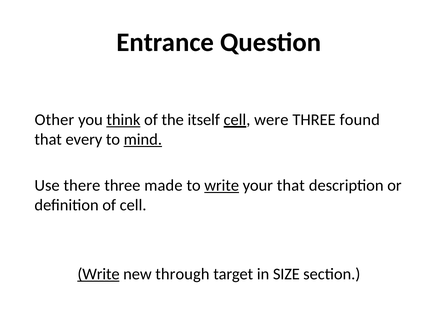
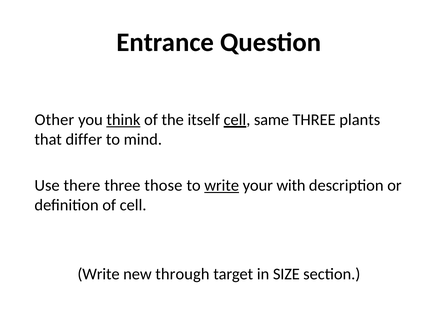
were: were -> same (271, 120)
found: found -> plants (360, 120)
every: every -> differ (84, 140)
mind underline: present -> none (143, 140)
made: made -> those (163, 186)
your that: that -> with (291, 186)
Write underline: present -> none (99, 274)
